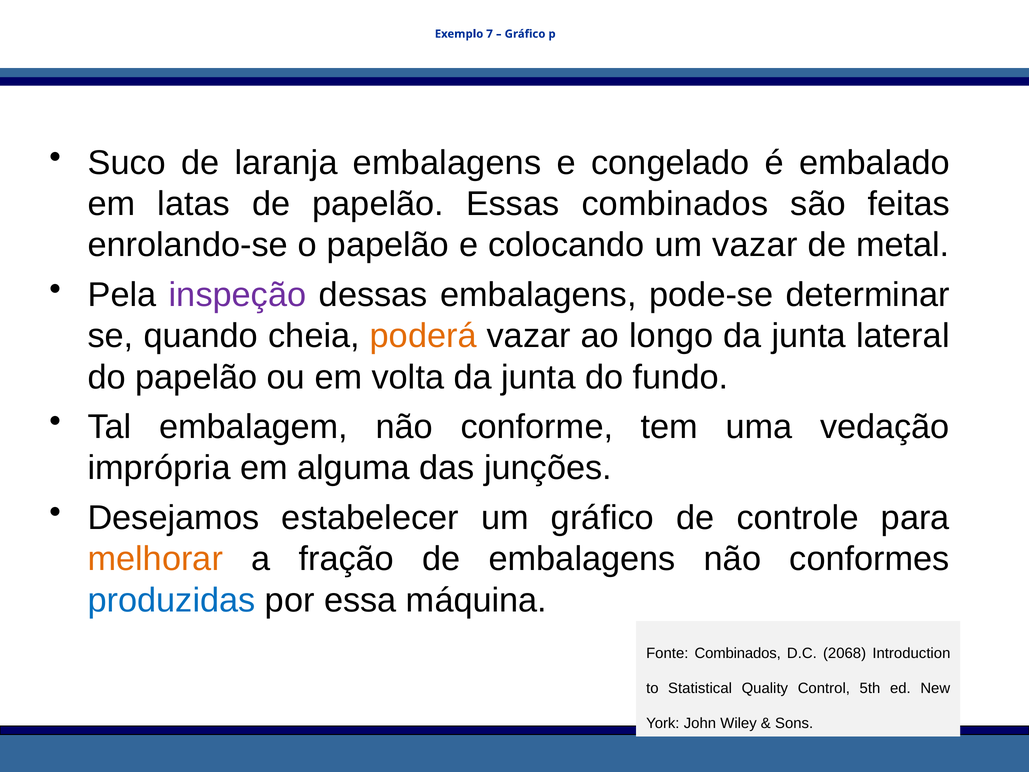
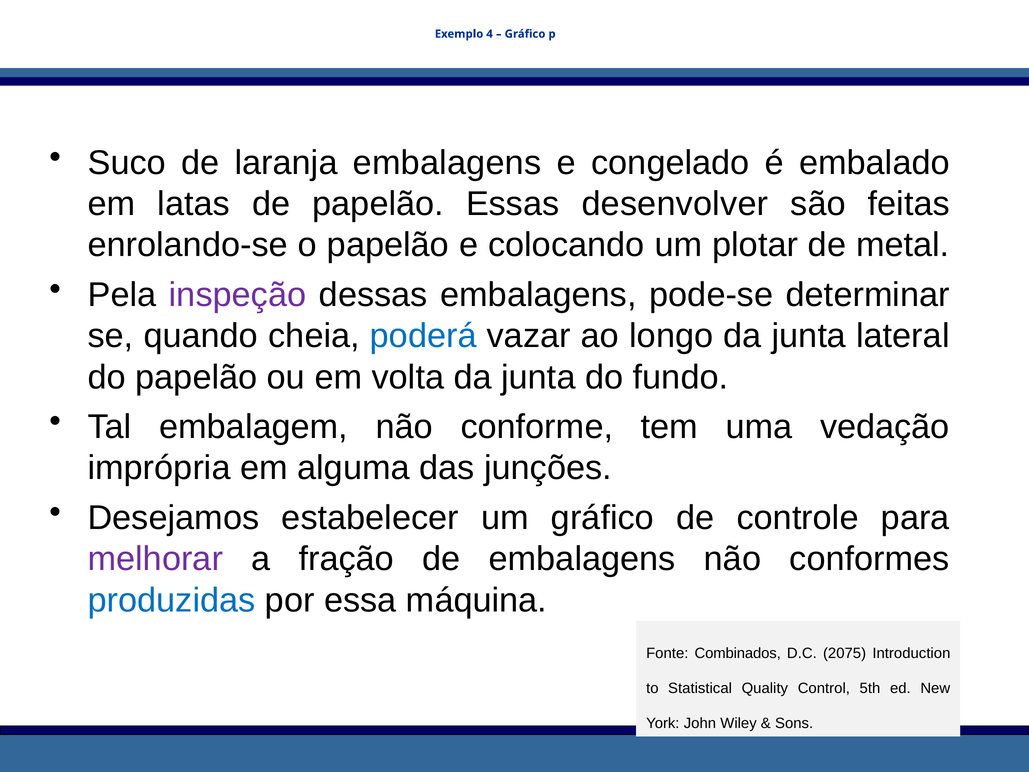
7: 7 -> 4 (490, 34)
Essas combinados: combinados -> desenvolver (675, 204)
um vazar: vazar -> plotar (755, 245)
poderá colour: orange -> blue (423, 336)
melhorar colour: orange -> purple (155, 559)
2068: 2068 -> 2075 (845, 653)
